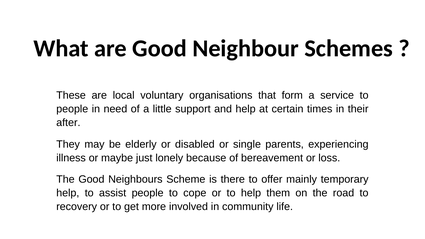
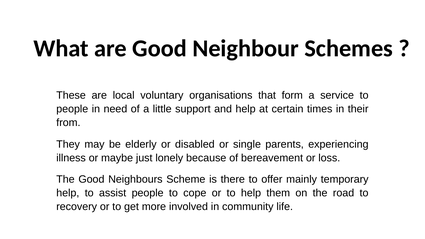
after: after -> from (68, 123)
